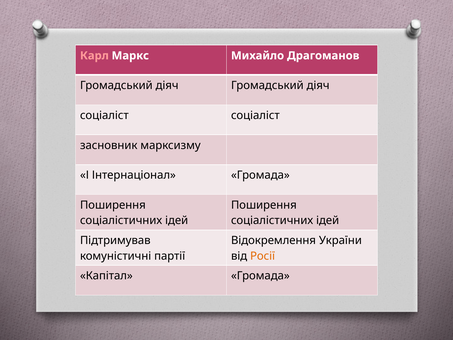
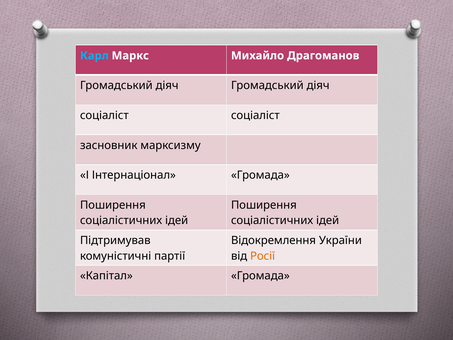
Карл colour: pink -> light blue (94, 56)
